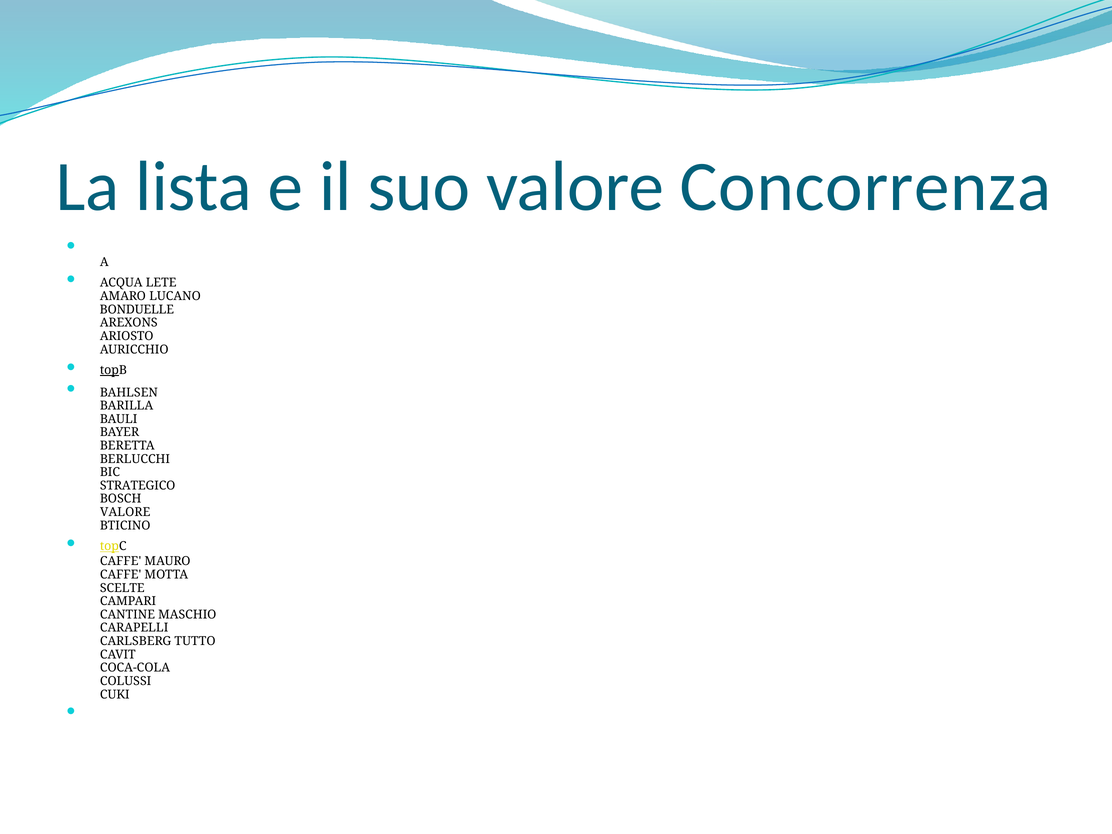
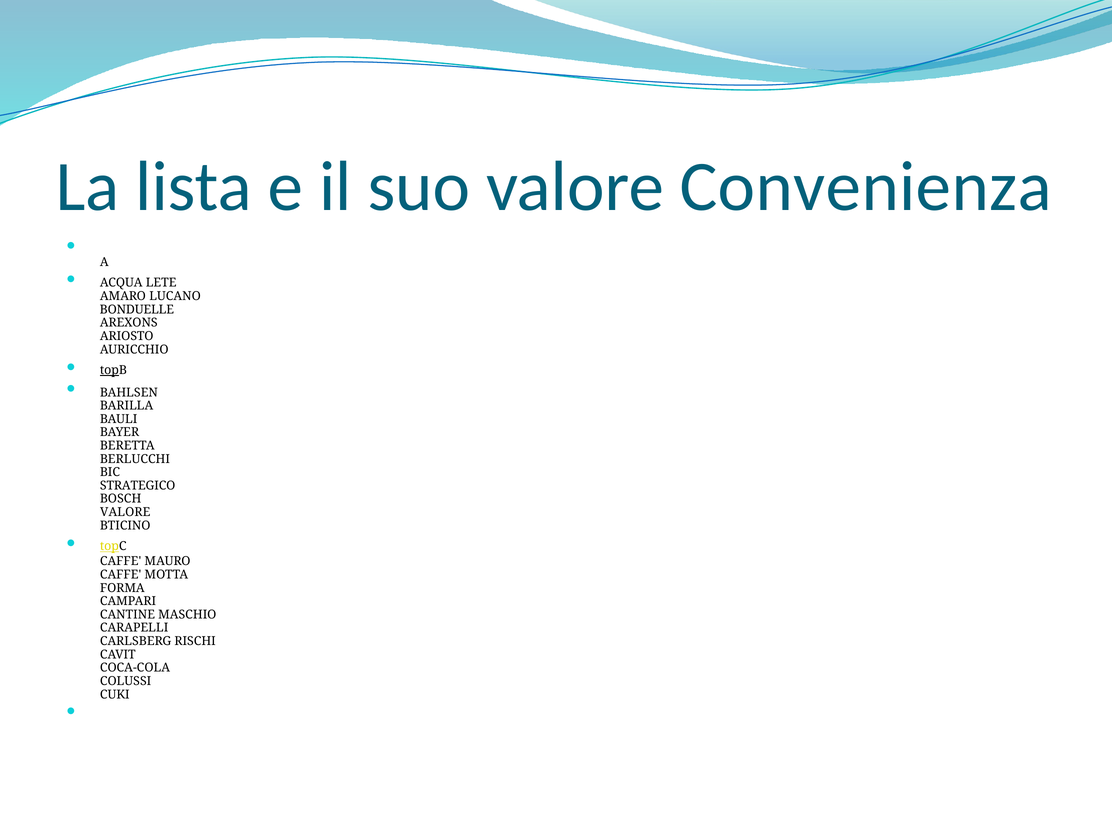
Concorrenza: Concorrenza -> Convenienza (866, 187)
SCELTE: SCELTE -> FORMA (122, 588)
TUTTO: TUTTO -> RISCHI (195, 641)
